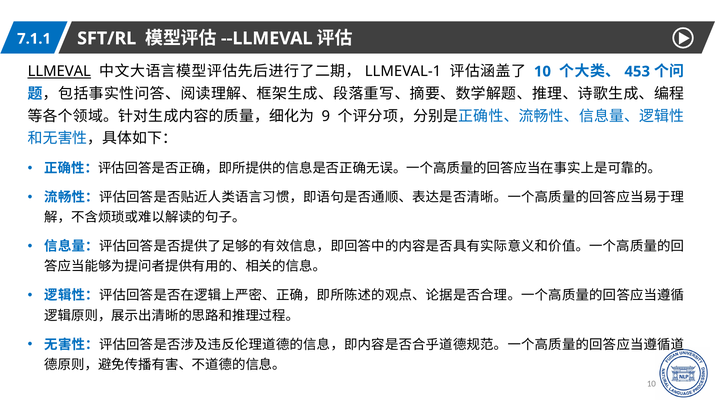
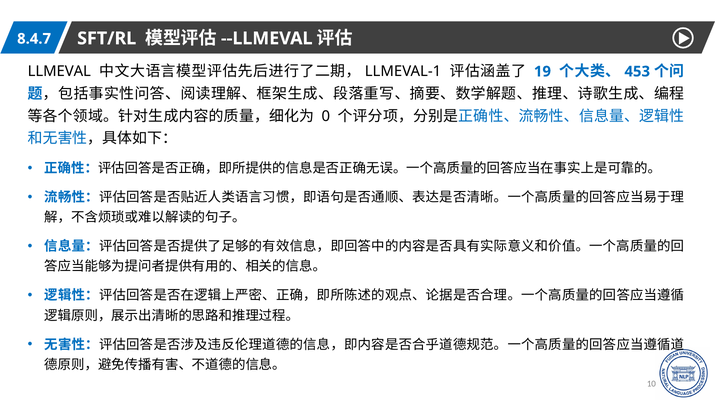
7.1.1: 7.1.1 -> 8.4.7 (34, 39)
LLMEVAL underline: present -> none (59, 72)
10: 10 -> 19 (542, 72)
9: 9 -> 0 (326, 116)
